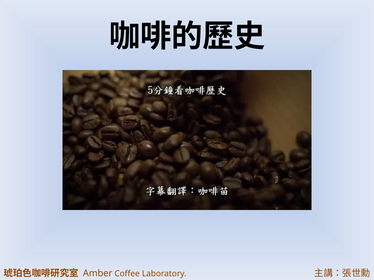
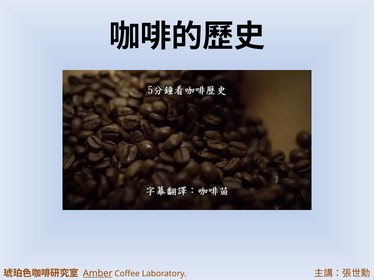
Amber underline: none -> present (98, 274)
